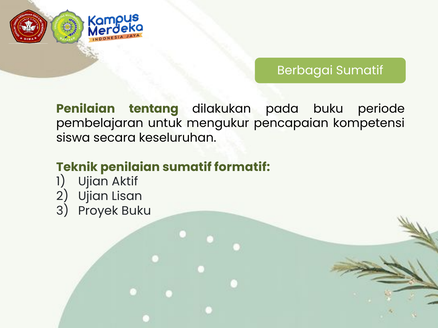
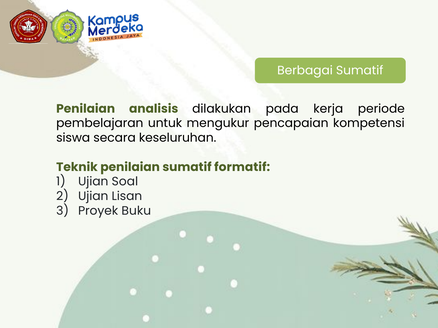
tentang: tentang -> analisis (154, 109)
pada buku: buku -> kerja (328, 109)
Aktif: Aktif -> Soal (125, 182)
